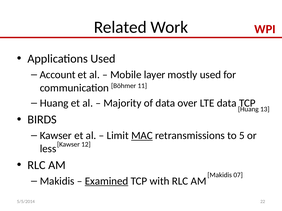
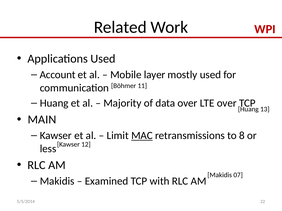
LTE data: data -> over (227, 103)
BIRDS: BIRDS -> MAIN (42, 120)
5: 5 -> 8 (242, 136)
Examined underline: present -> none (107, 181)
